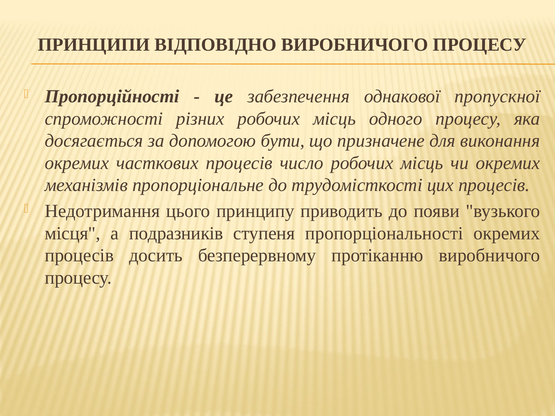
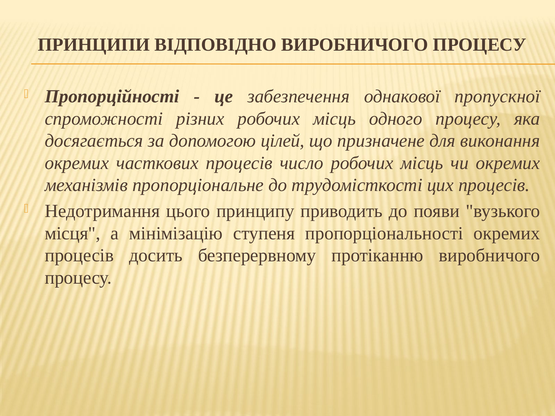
бути: бути -> цілей (283, 141)
подразників: подразників -> мінімізацію (176, 233)
